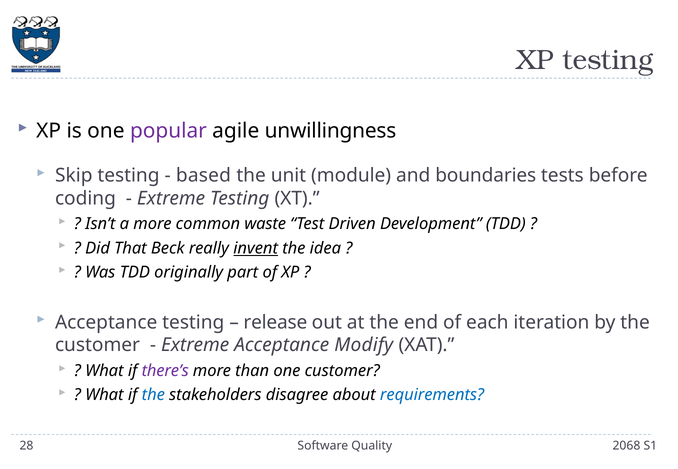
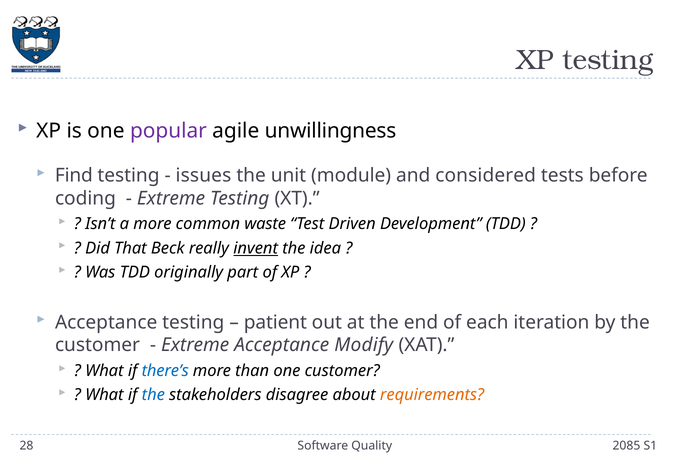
Skip: Skip -> Find (74, 176)
based: based -> issues (203, 176)
boundaries: boundaries -> considered (486, 176)
release: release -> patient (275, 323)
there’s colour: purple -> blue (165, 371)
requirements colour: blue -> orange (432, 395)
2068: 2068 -> 2085 (626, 446)
